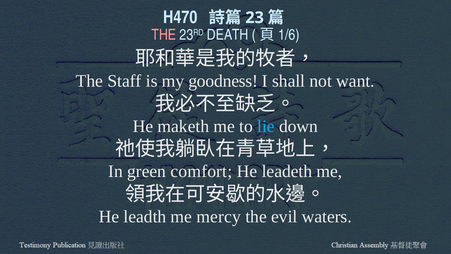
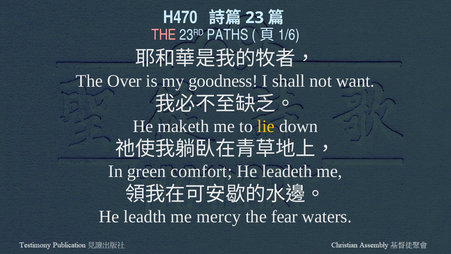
DEATH: DEATH -> PATHS (228, 35)
Staff: Staff -> Over (125, 81)
lie colour: light blue -> yellow (266, 126)
evil: evil -> fear (284, 216)
